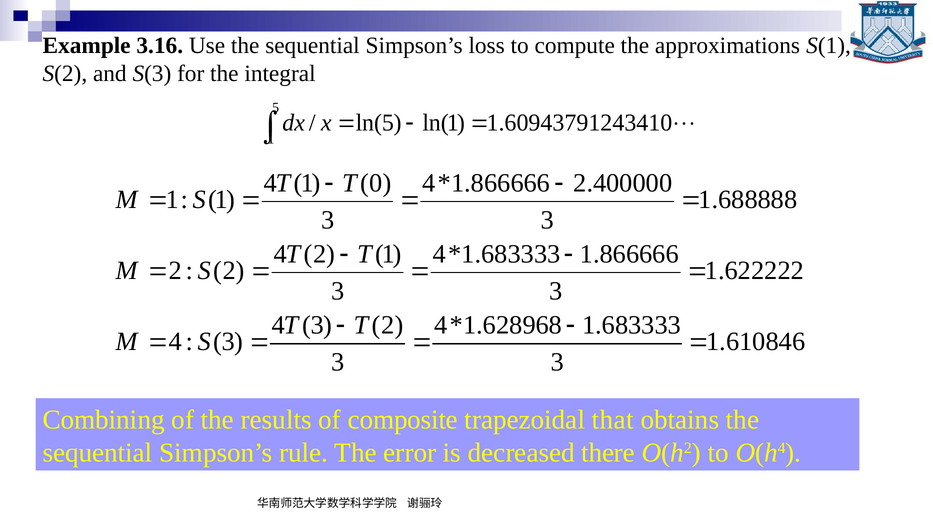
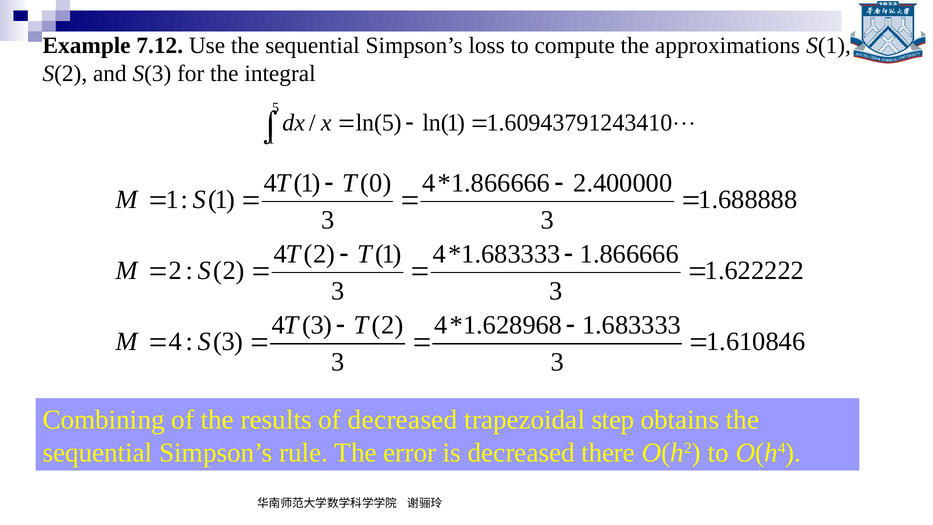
3.16: 3.16 -> 7.12 (160, 46)
of composite: composite -> decreased (403, 420)
that: that -> step (613, 420)
